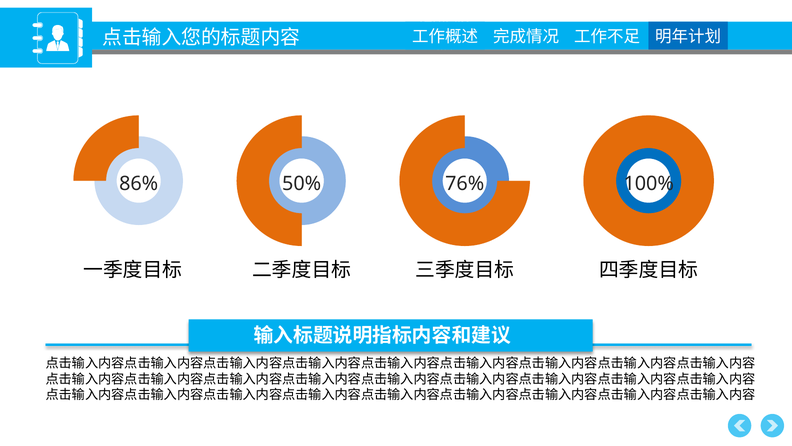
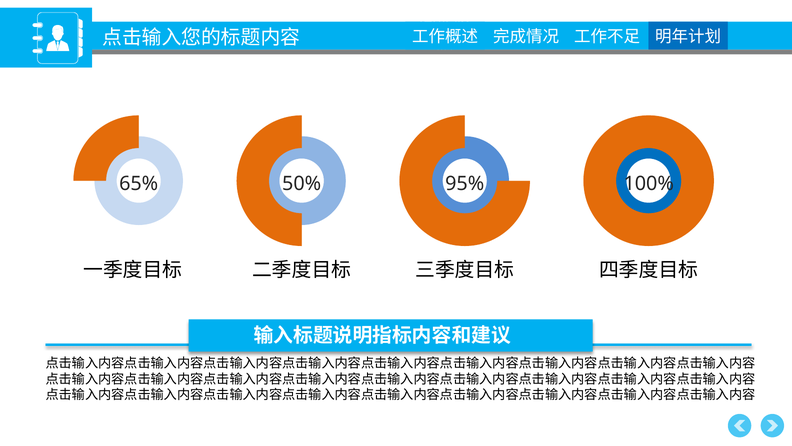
86%: 86% -> 65% (139, 184)
76%: 76% -> 95% (465, 184)
